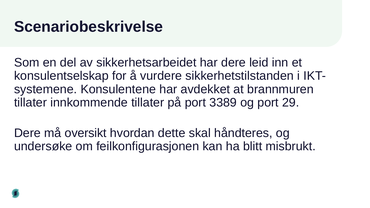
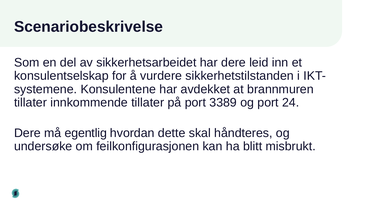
29: 29 -> 24 (291, 103)
oversikt: oversikt -> egentlig (86, 133)
